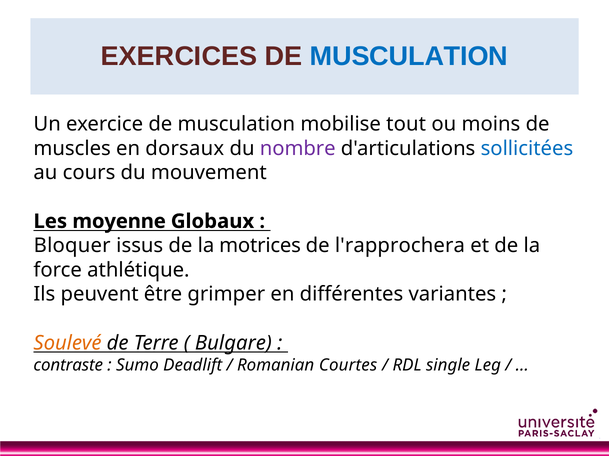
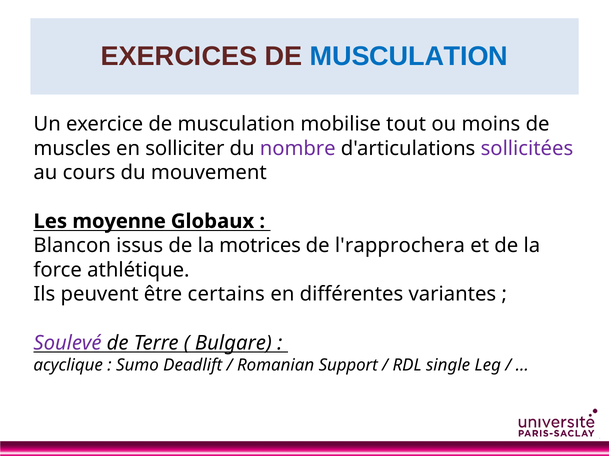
dorsaux: dorsaux -> solliciter (185, 149)
sollicitées colour: blue -> purple (527, 149)
Bloquer: Bloquer -> Blancon (72, 246)
grimper: grimper -> certains (226, 295)
Soulevé colour: orange -> purple (68, 343)
contraste: contraste -> acyclique (68, 366)
Courtes: Courtes -> Support (348, 366)
